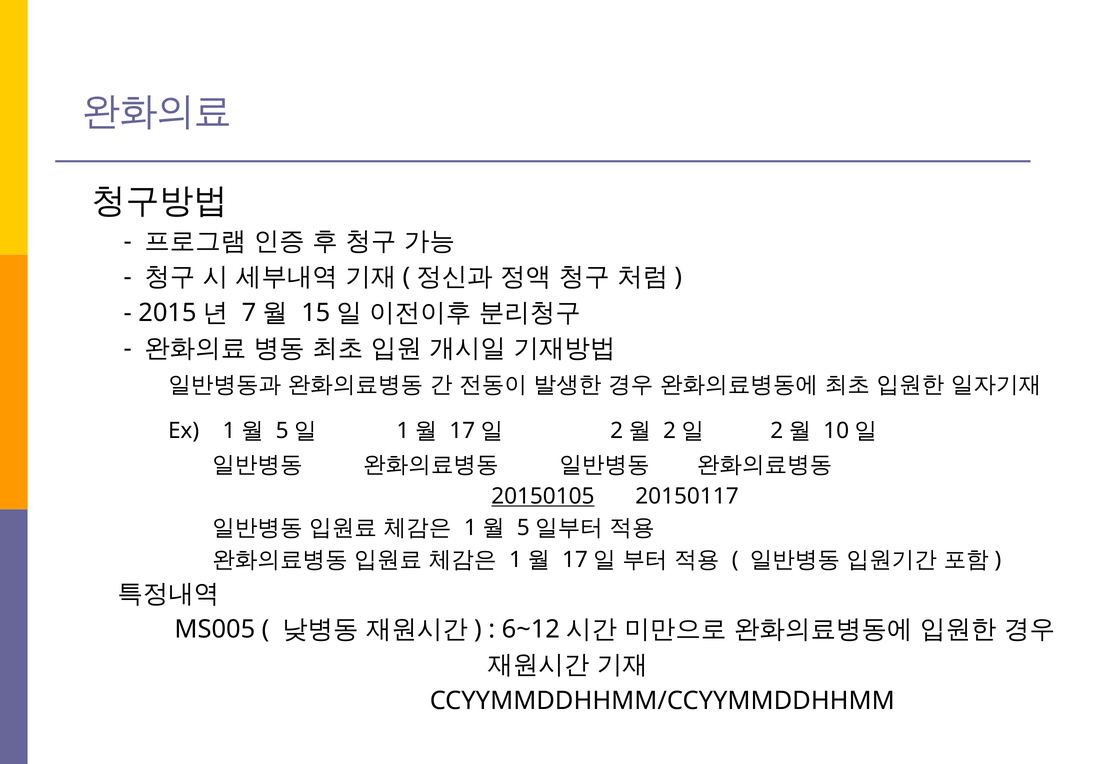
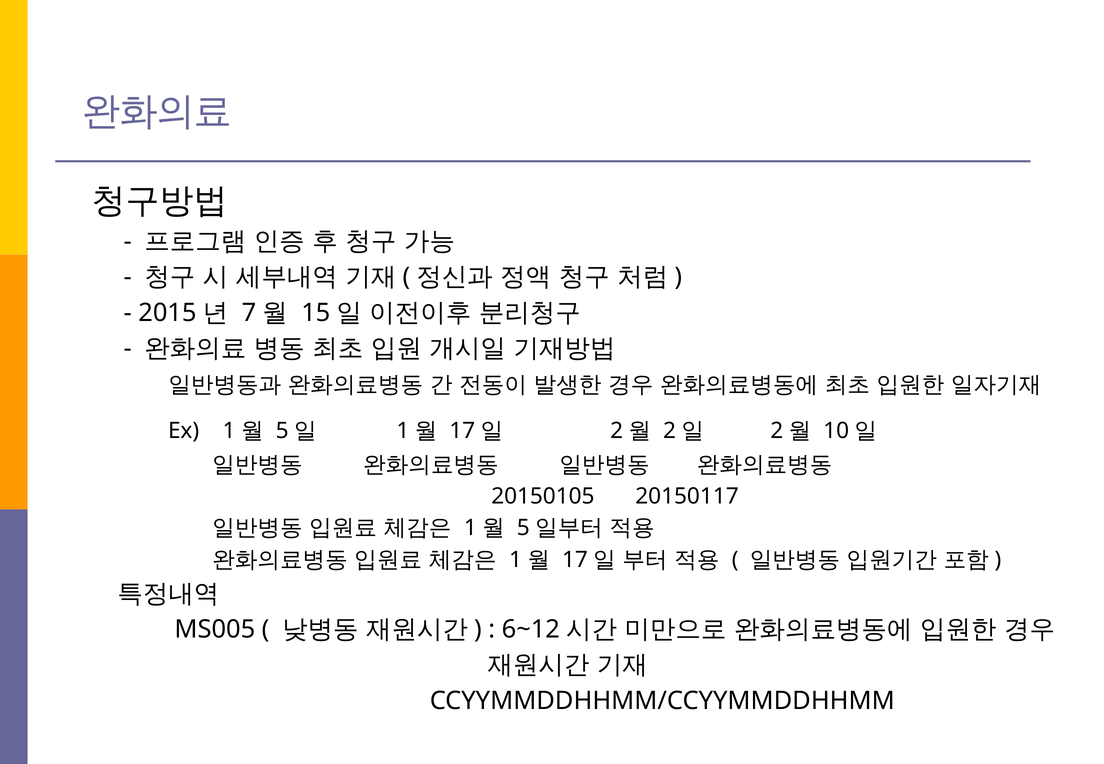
20150105 underline: present -> none (543, 497)
